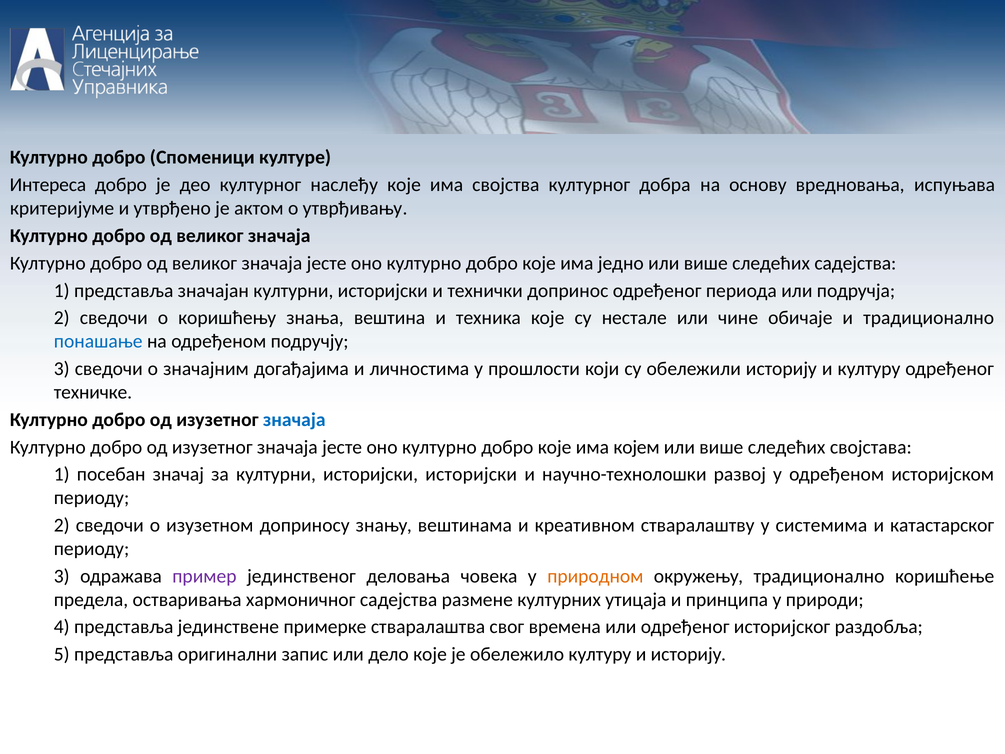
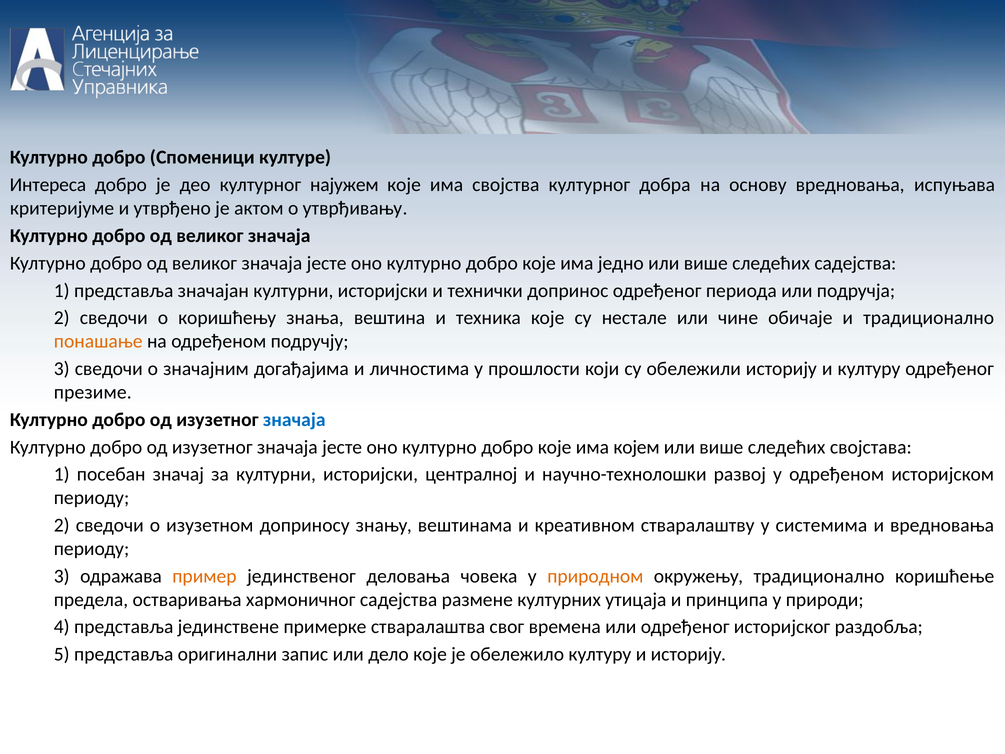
наслеђу: наслеђу -> најужем (344, 185)
понашање colour: blue -> orange (98, 341)
техничке: техничке -> презиме (93, 392)
историјски историјски: историјски -> централној (471, 474)
и катастарског: катастарског -> вредновања (942, 525)
пример colour: purple -> orange (204, 576)
